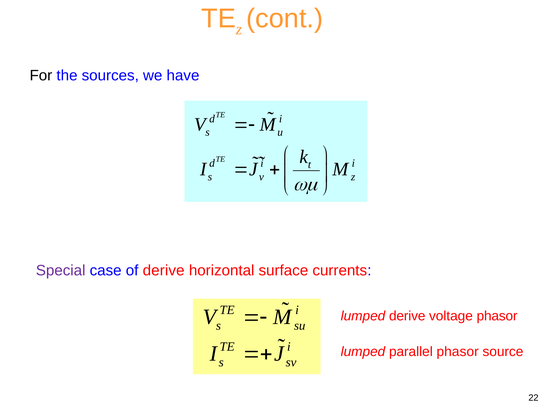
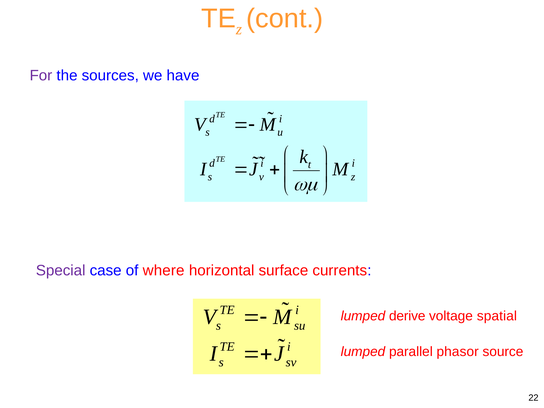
For colour: black -> purple (41, 76)
of derive: derive -> where (164, 270)
voltage phasor: phasor -> spatial (497, 316)
